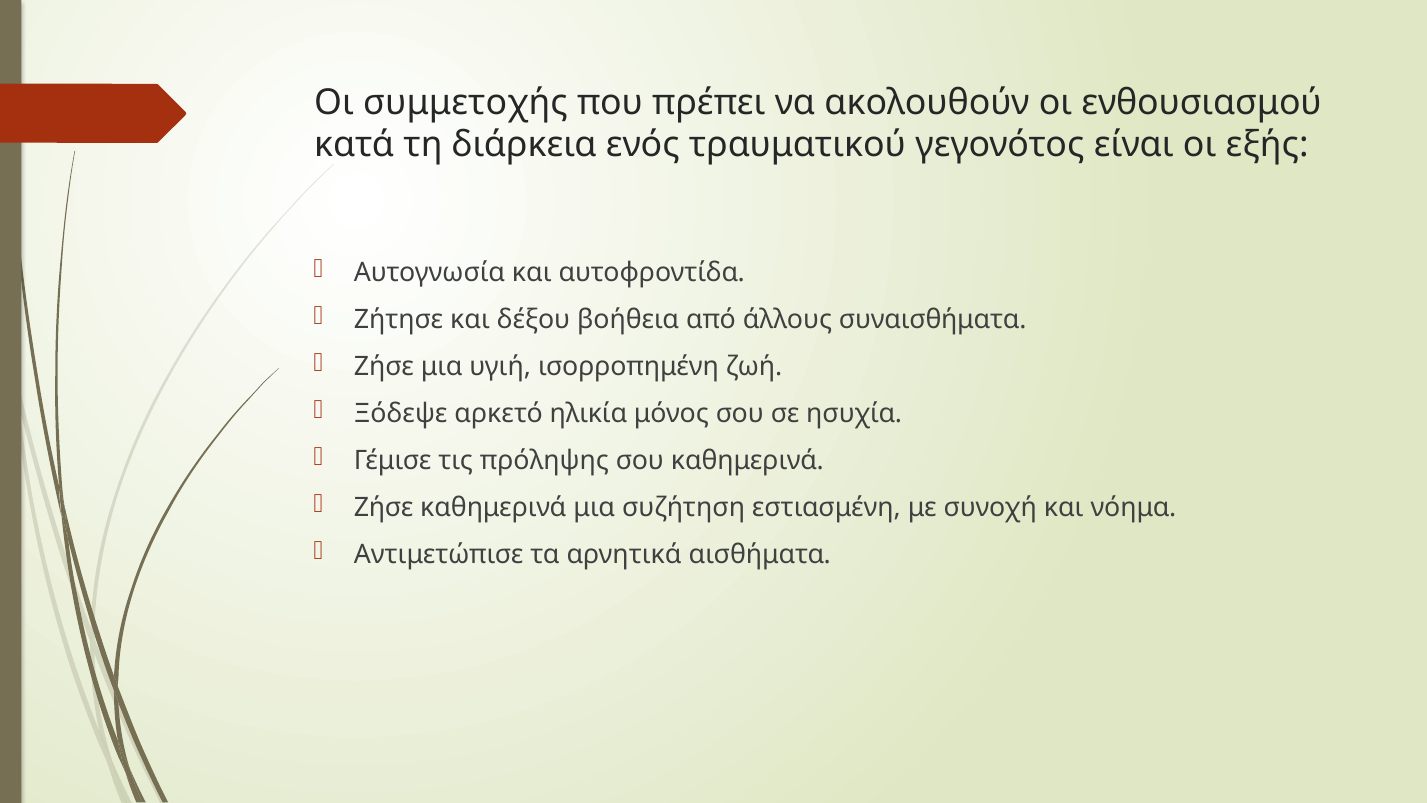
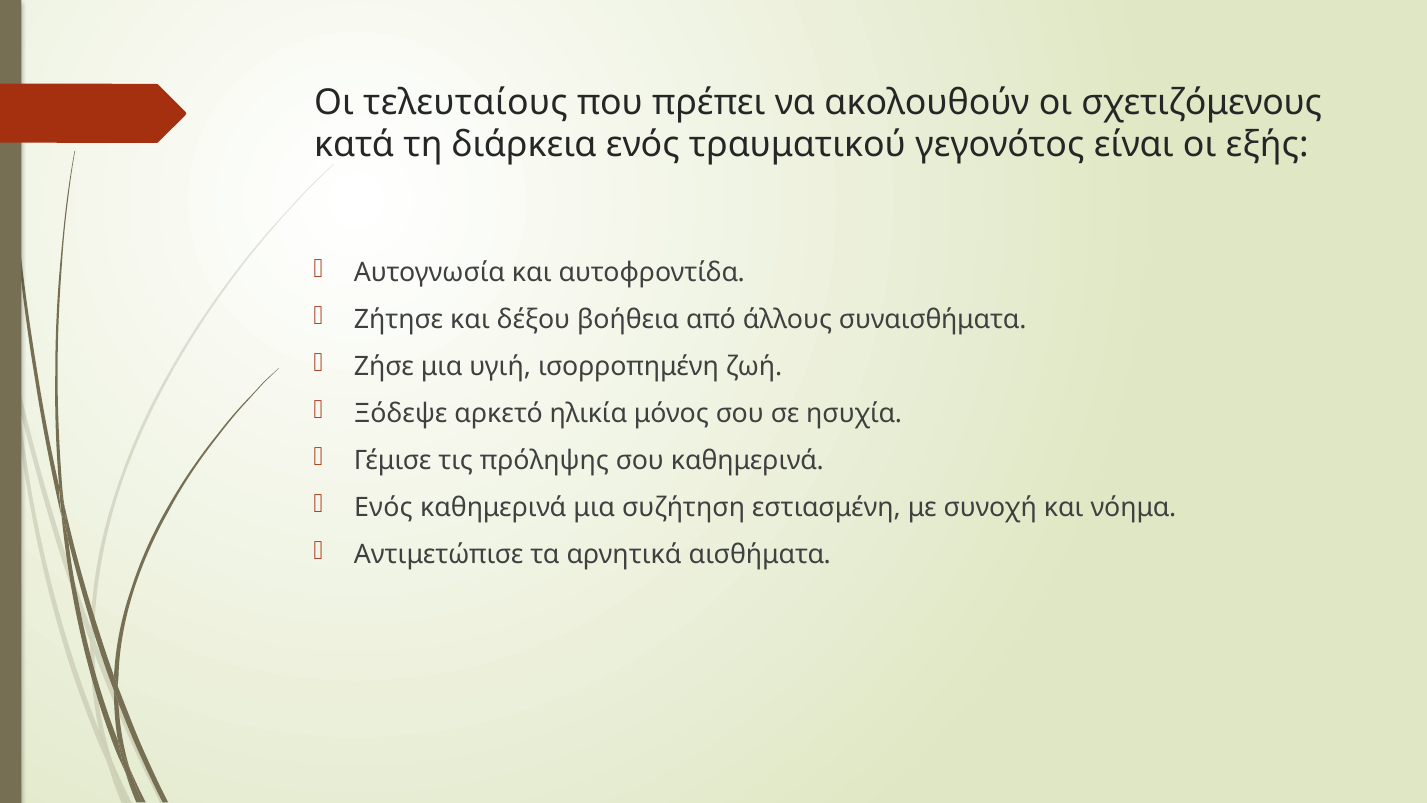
συμμετοχής: συμμετοχής -> τελευταίους (465, 102)
ενθουσιασμού: ενθουσιασμού -> σχετιζόμενους (1202, 102)
Ζήσε: Ζήσε -> Ενός (383, 508)
